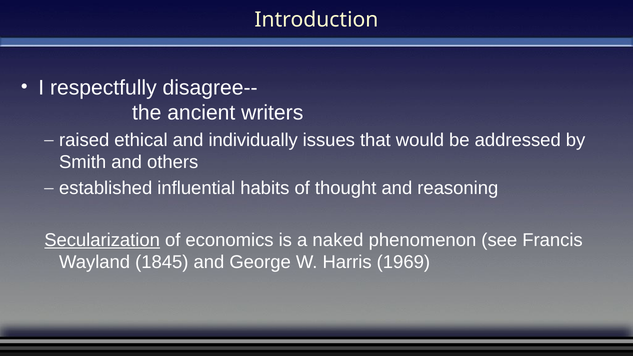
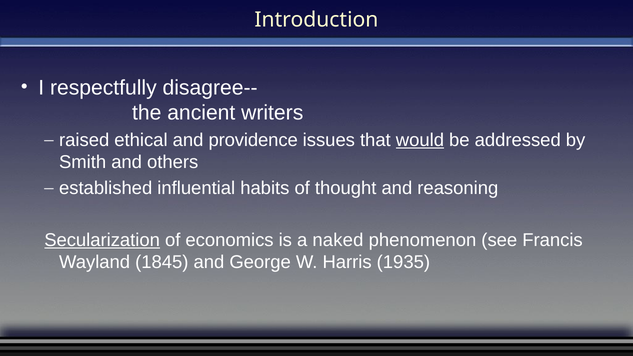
individually: individually -> providence (253, 140)
would underline: none -> present (420, 140)
1969: 1969 -> 1935 (403, 262)
